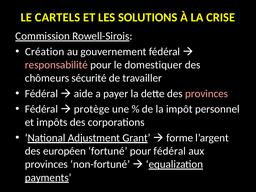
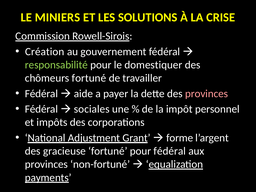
CARTELS: CARTELS -> MINIERS (57, 17)
responsabilité colour: pink -> light green (56, 65)
chômeurs sécurité: sécurité -> fortuné (89, 78)
protège: protège -> sociales (92, 109)
européen: européen -> gracieuse (64, 151)
